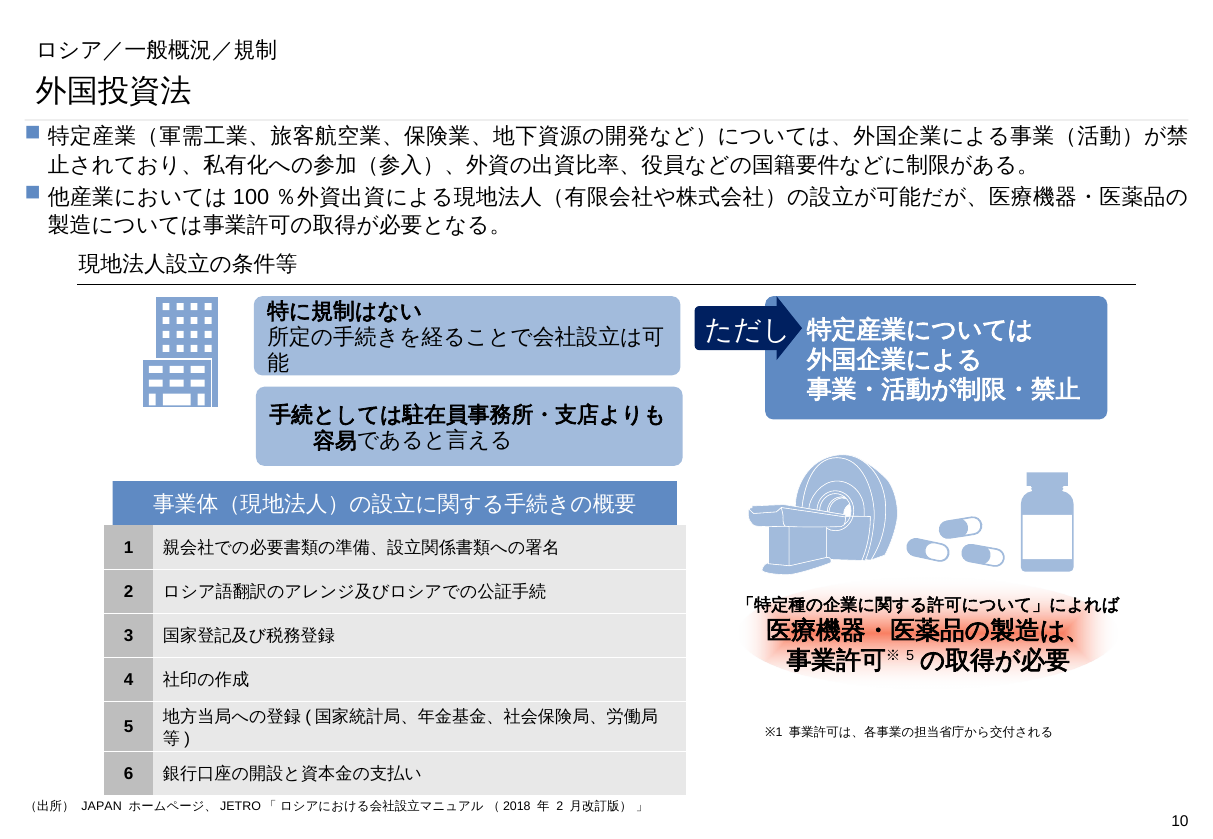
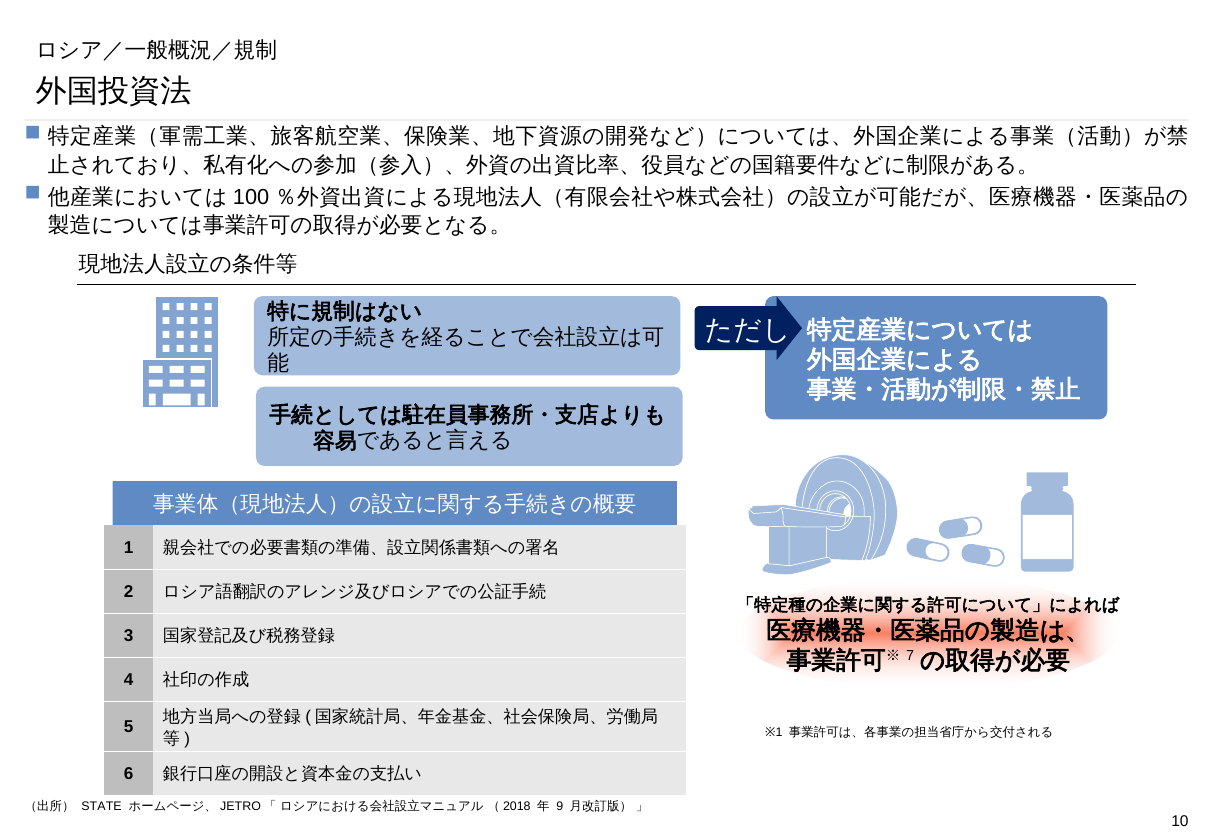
5: 5 -> 7 (910, 657)
JAPAN: JAPAN -> STATE (102, 807)
2: 2 -> 9 (560, 807)
